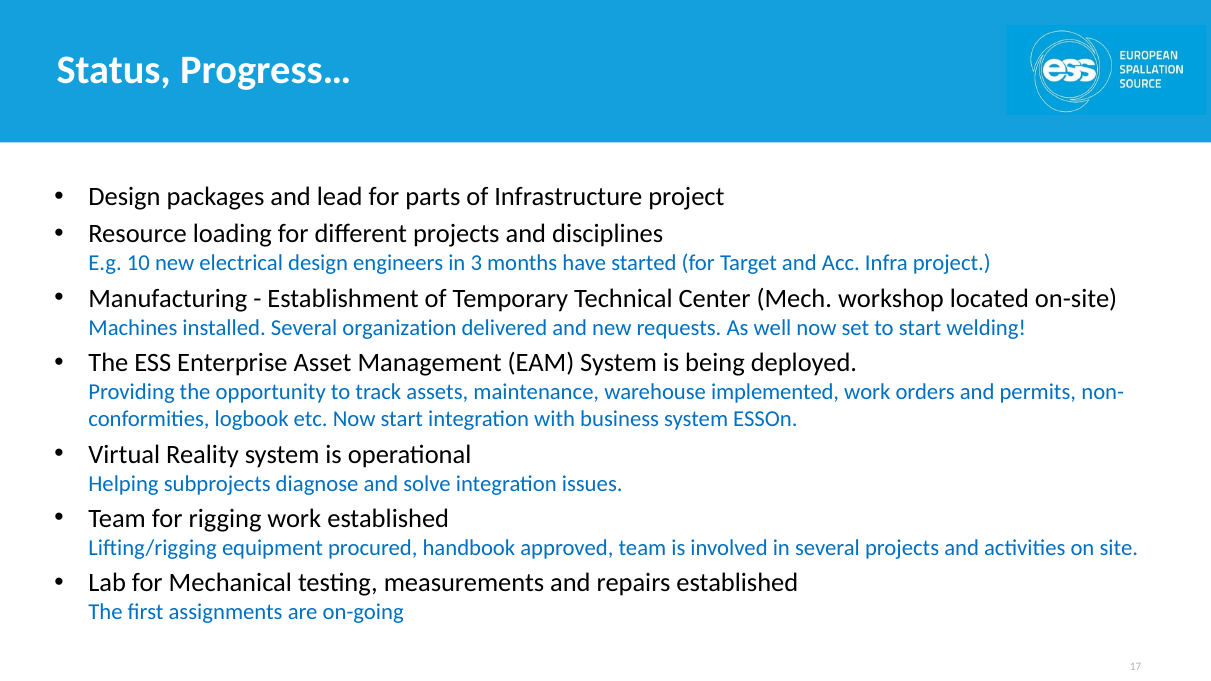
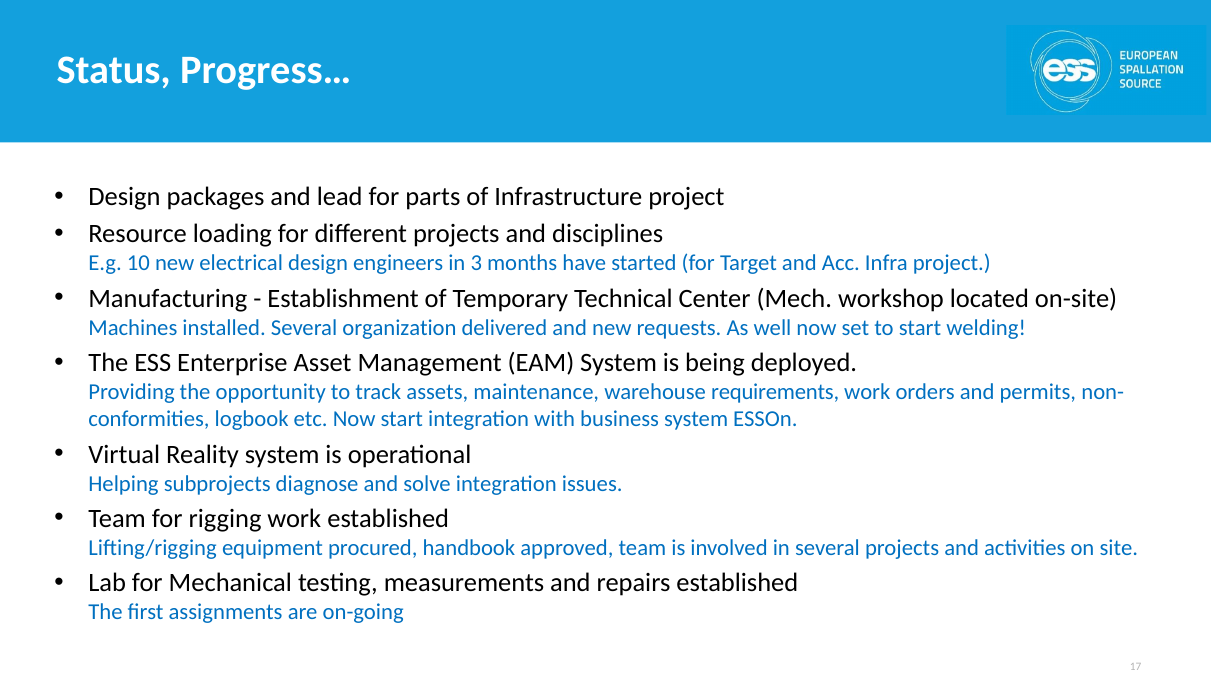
implemented: implemented -> requirements (775, 392)
